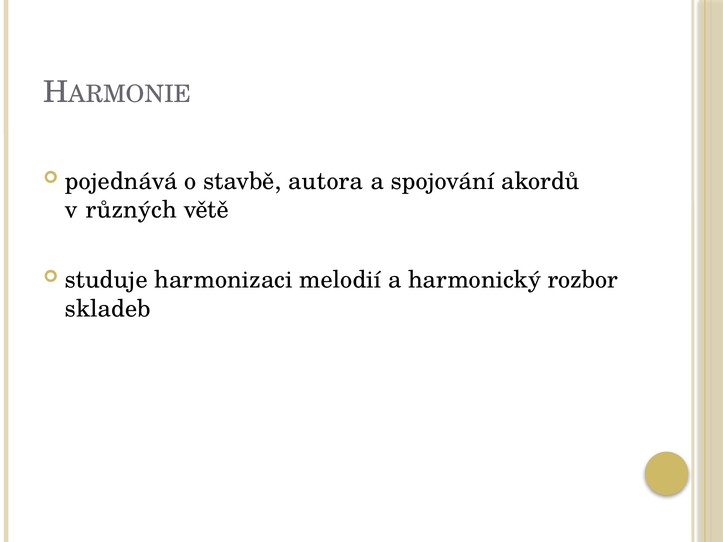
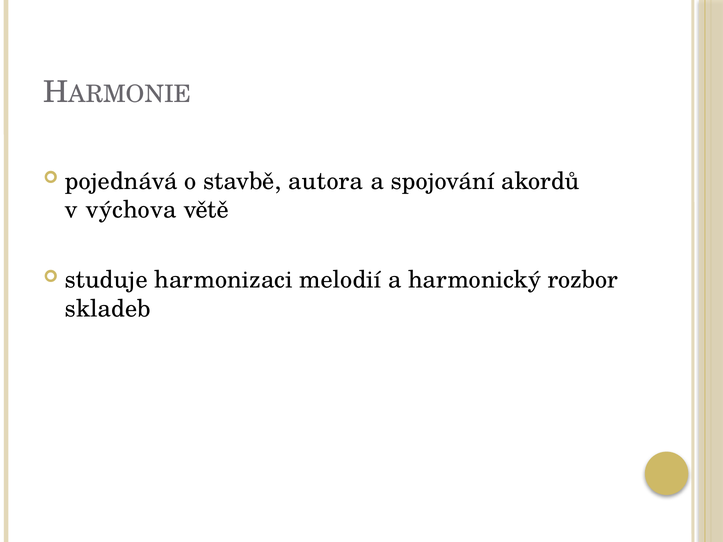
různých: různých -> výchova (131, 210)
